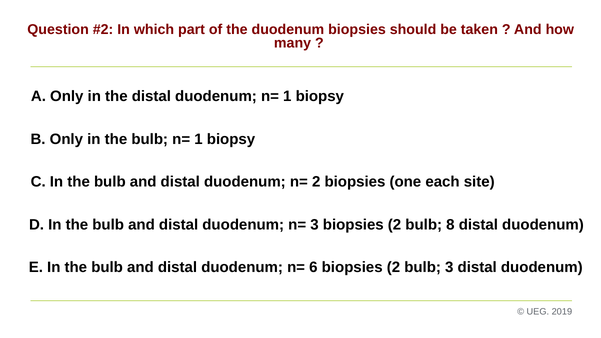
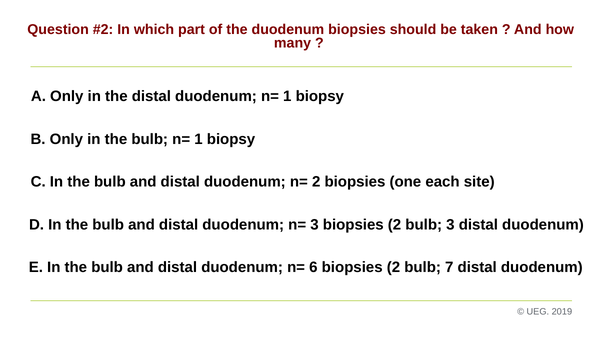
bulb 8: 8 -> 3 (450, 225)
bulb 3: 3 -> 7 (449, 267)
